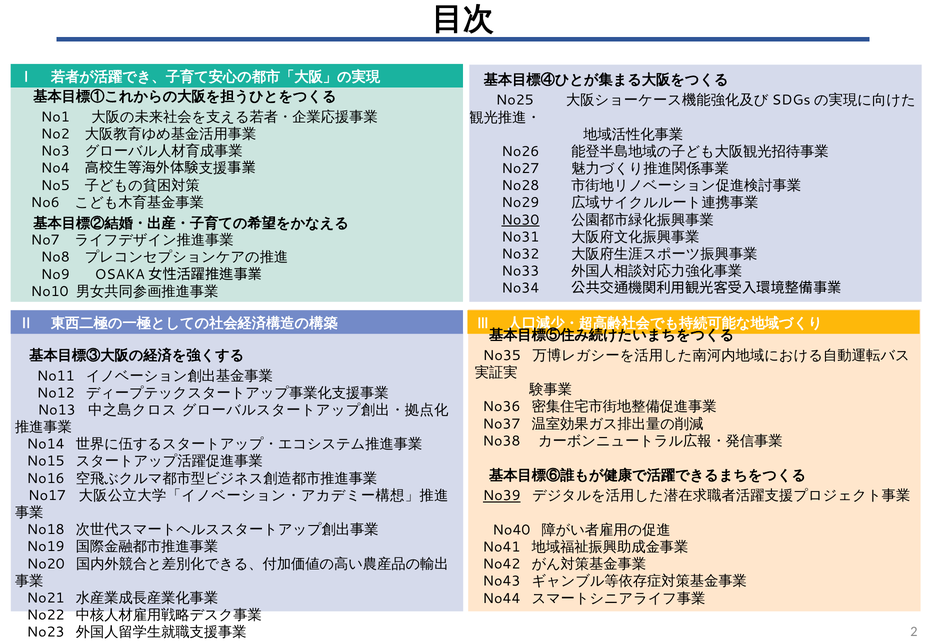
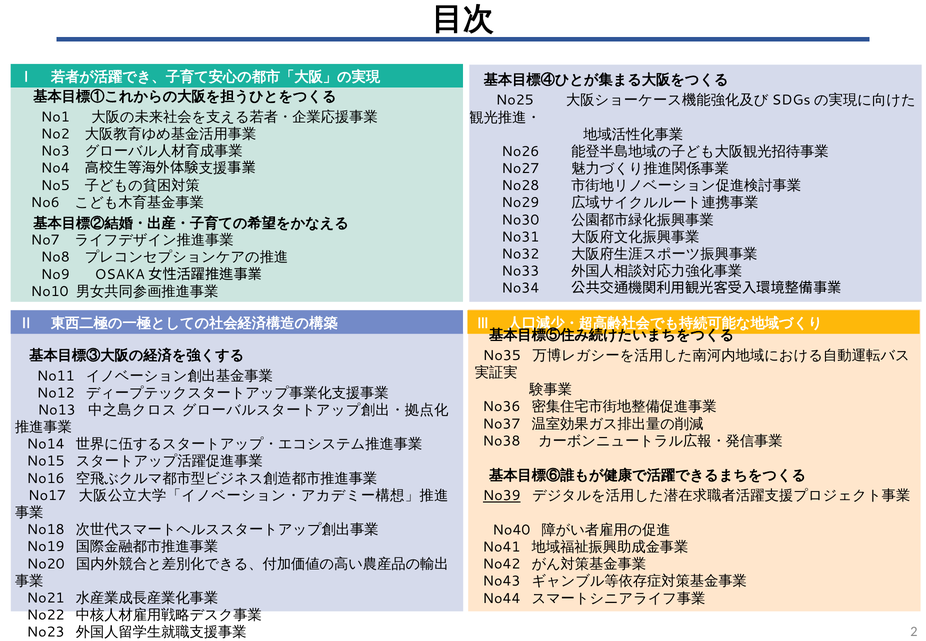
No30 underline: present -> none (520, 220)
